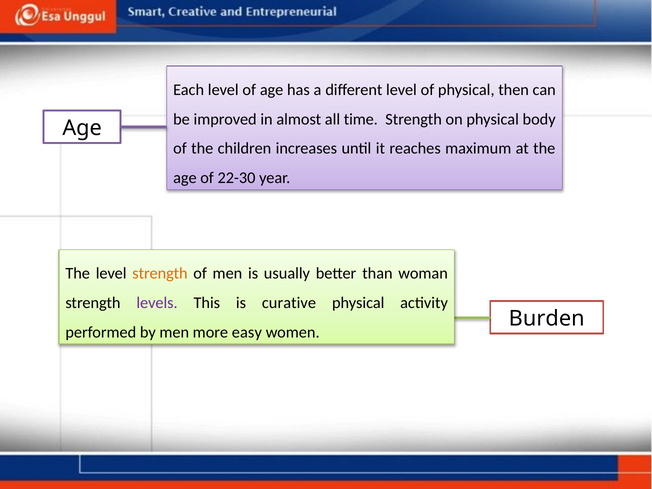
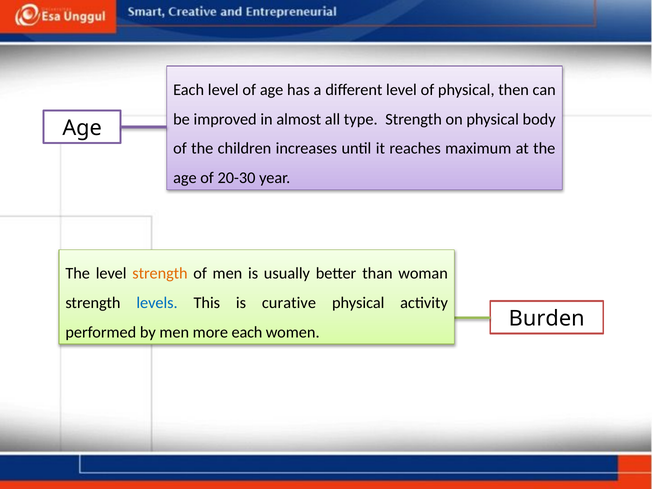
time: time -> type (361, 119)
22-30: 22-30 -> 20-30 (236, 178)
levels colour: purple -> blue (157, 303)
more easy: easy -> each (247, 332)
